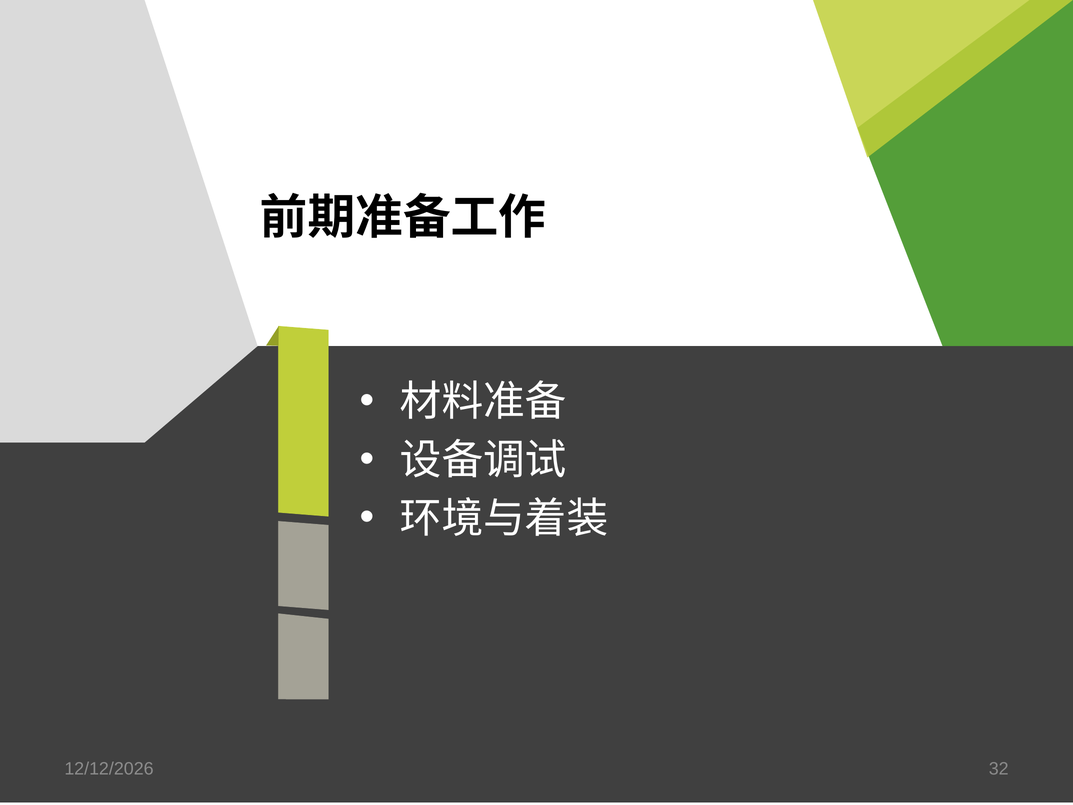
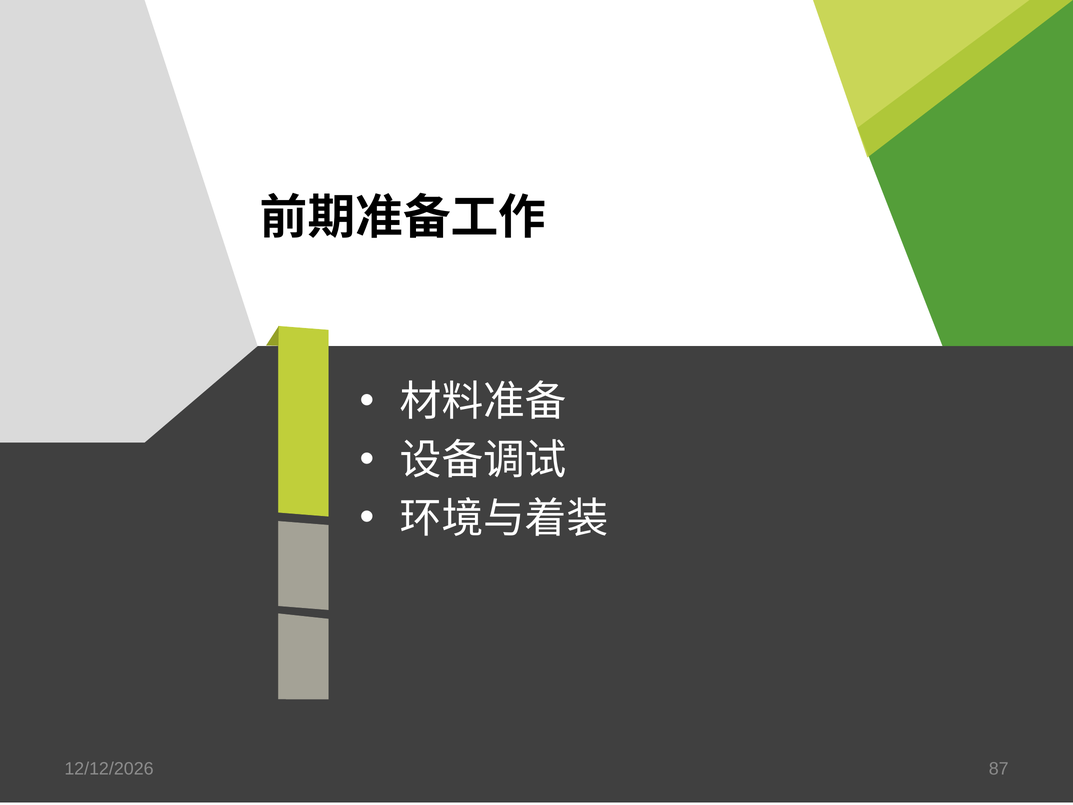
32: 32 -> 87 (999, 769)
